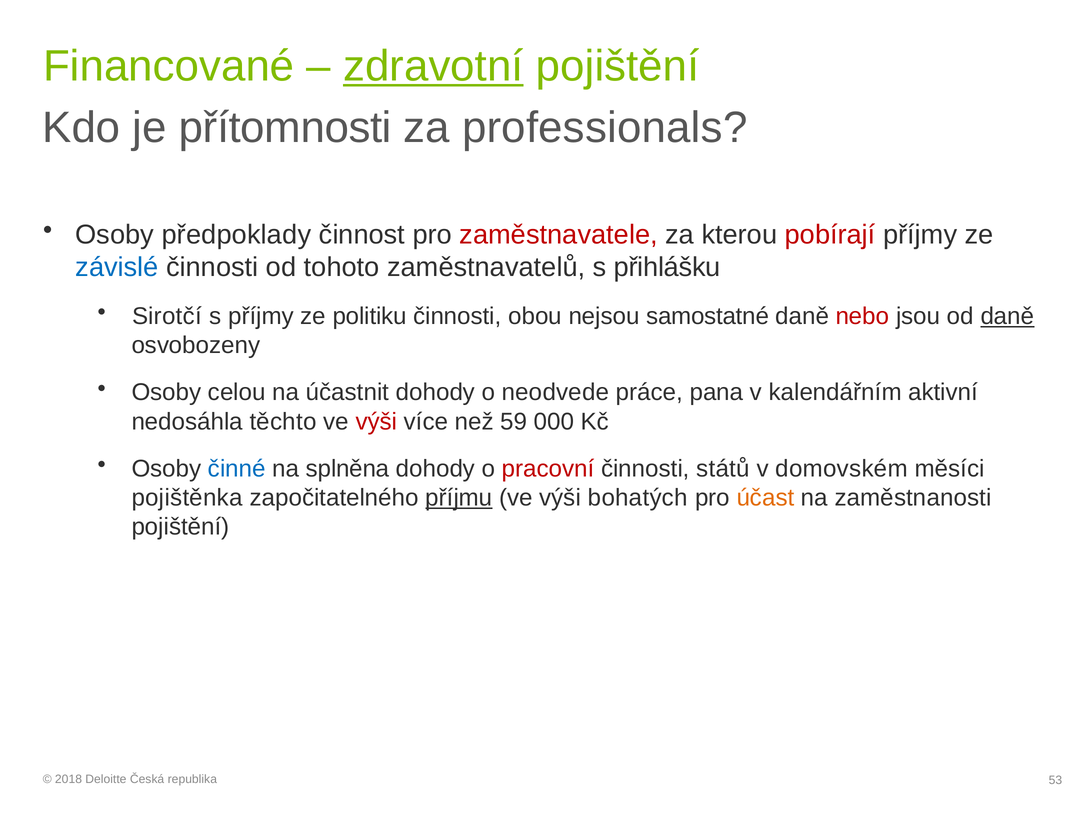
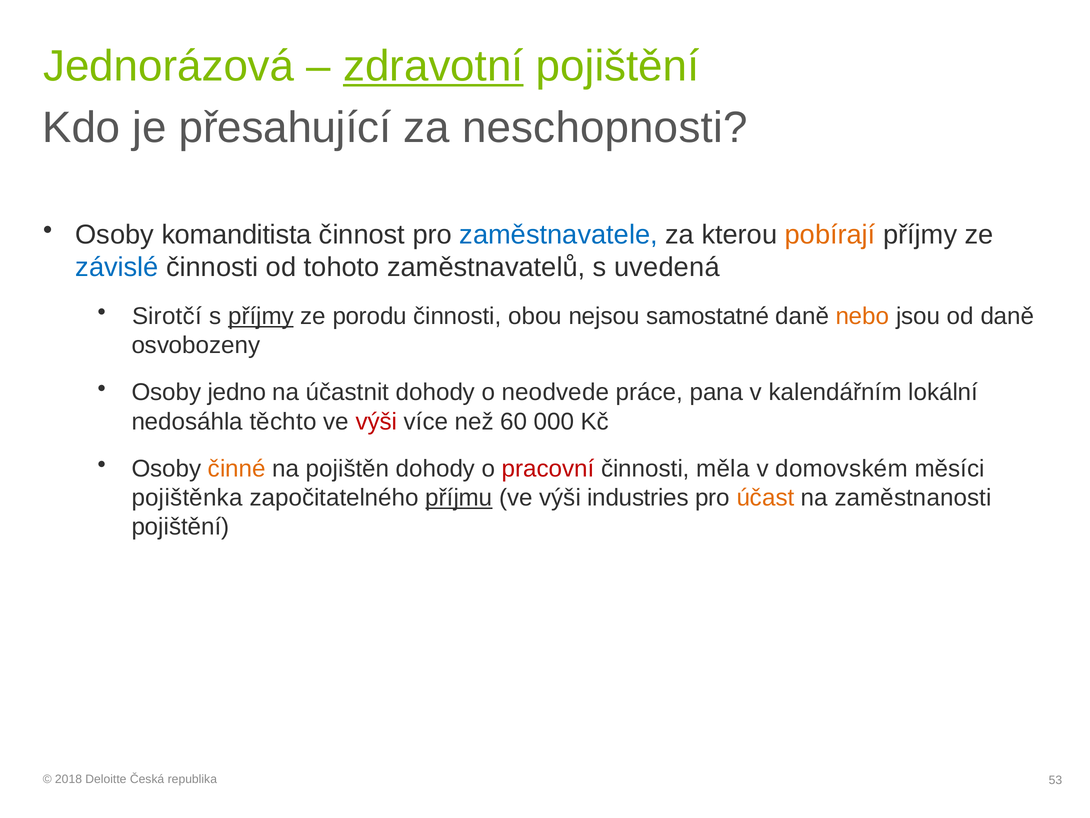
Financované: Financované -> Jednorázová (169, 66)
přítomnosti: přítomnosti -> přesahující (285, 128)
professionals: professionals -> neschopnosti (605, 128)
předpoklady: předpoklady -> komanditista (237, 234)
zaměstnavatele colour: red -> blue (559, 234)
pobírají colour: red -> orange (830, 234)
přihlášku: přihlášku -> uvedená (667, 267)
příjmy underline: none -> present (261, 316)
politiku: politiku -> porodu (370, 316)
nebo colour: red -> orange (862, 316)
daně underline: present -> none (1007, 316)
celou: celou -> jedno (237, 392)
aktivní: aktivní -> lokální (943, 392)
59: 59 -> 60 (514, 421)
činné colour: blue -> orange (237, 469)
splněna: splněna -> pojištěn (348, 469)
států: států -> měla (723, 469)
bohatých: bohatých -> industries (638, 498)
